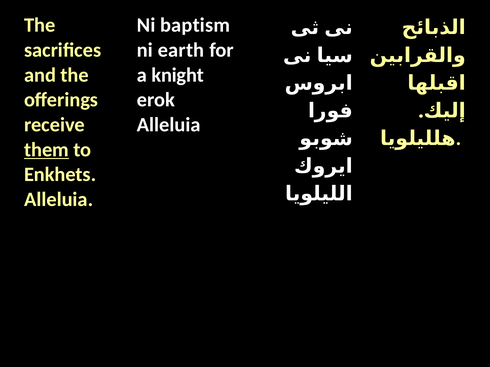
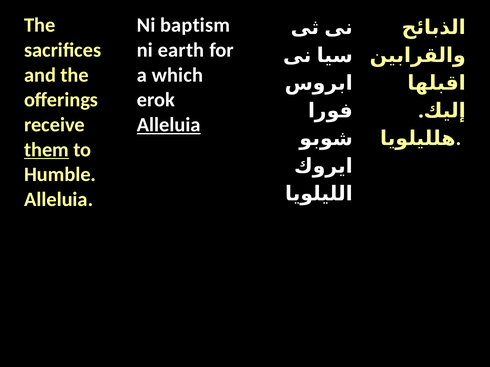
knight: knight -> which (177, 75)
Alleluia underline: none -> present (169, 125)
Enkhets: Enkhets -> Humble (60, 175)
